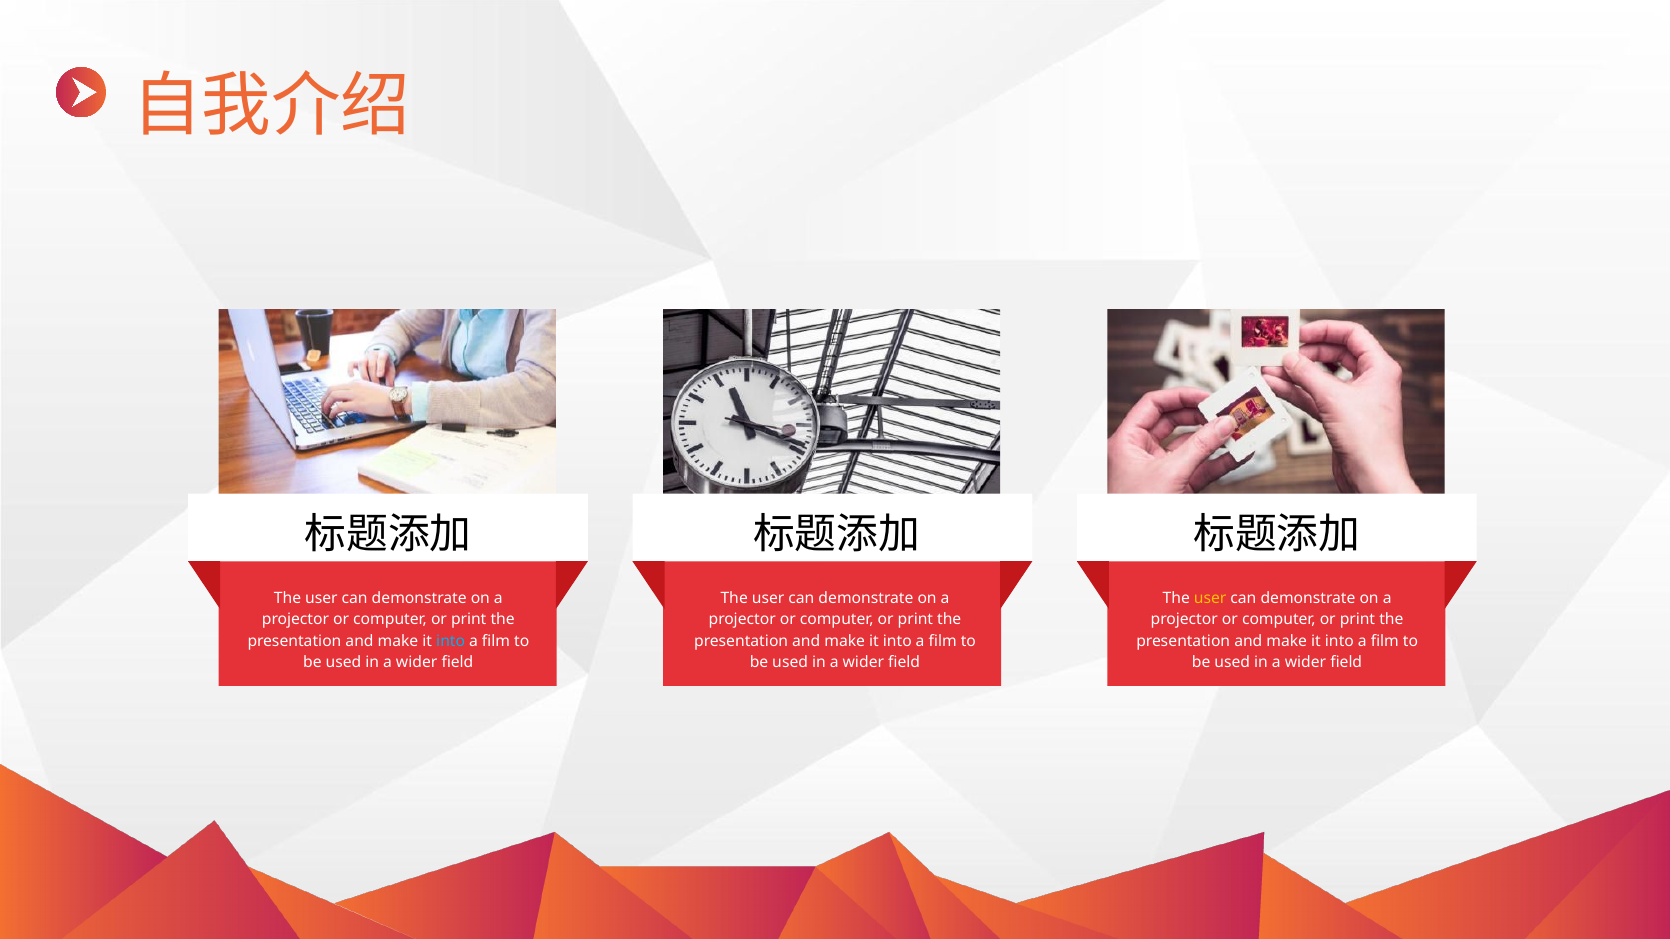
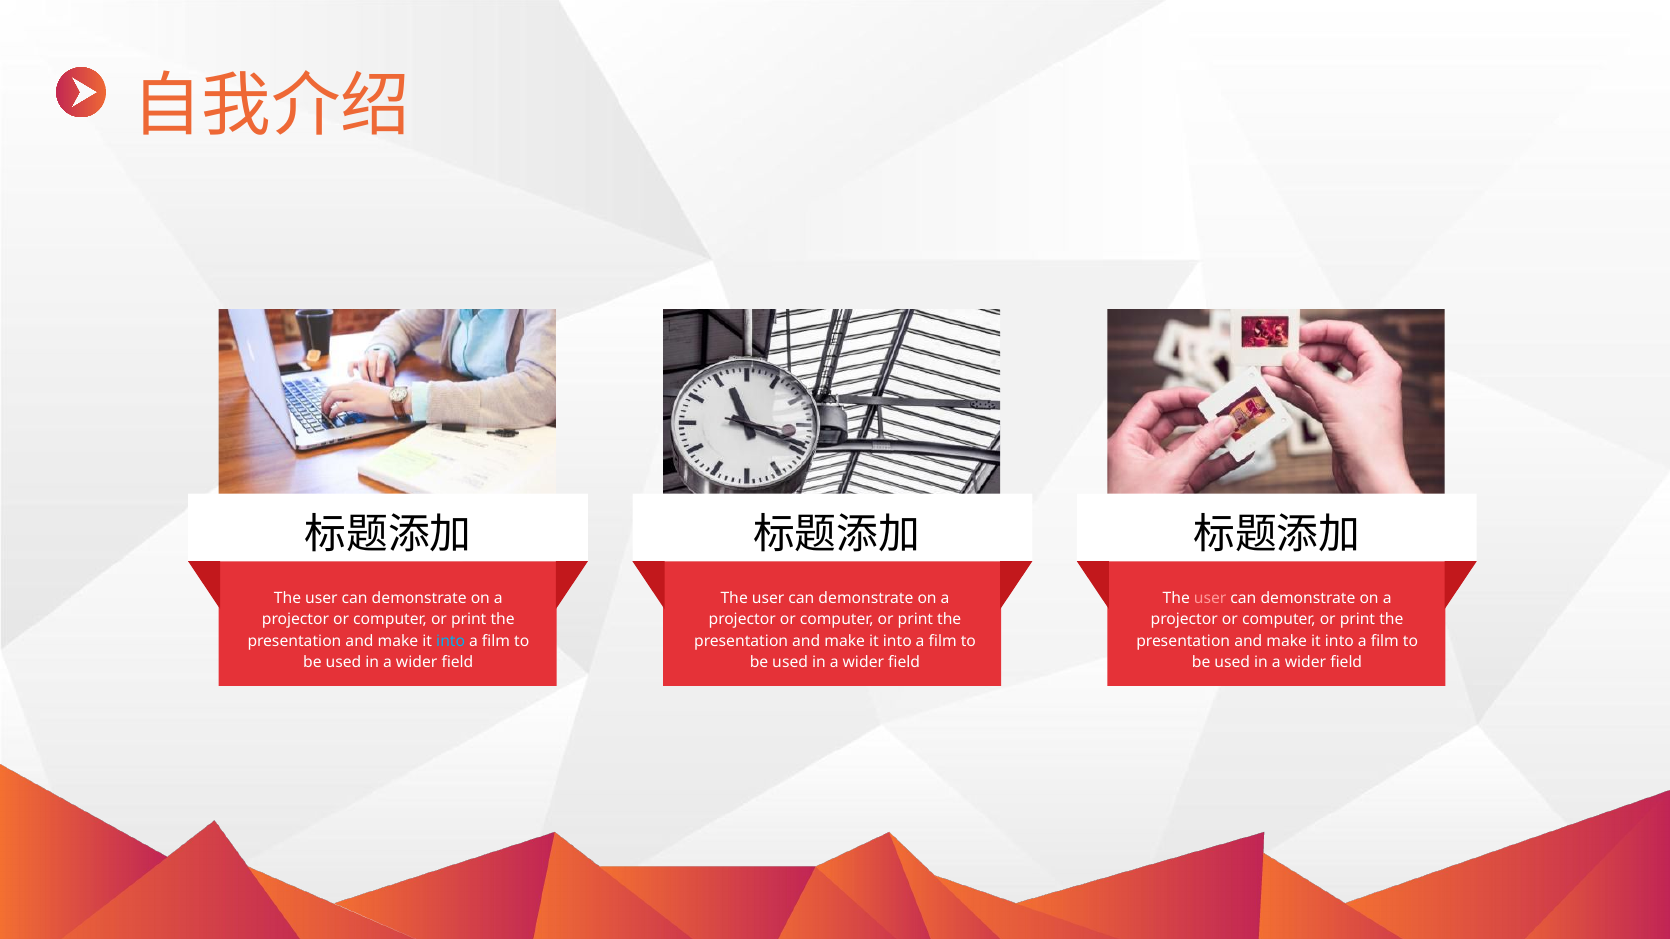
user colour: yellow -> pink (1210, 598)
